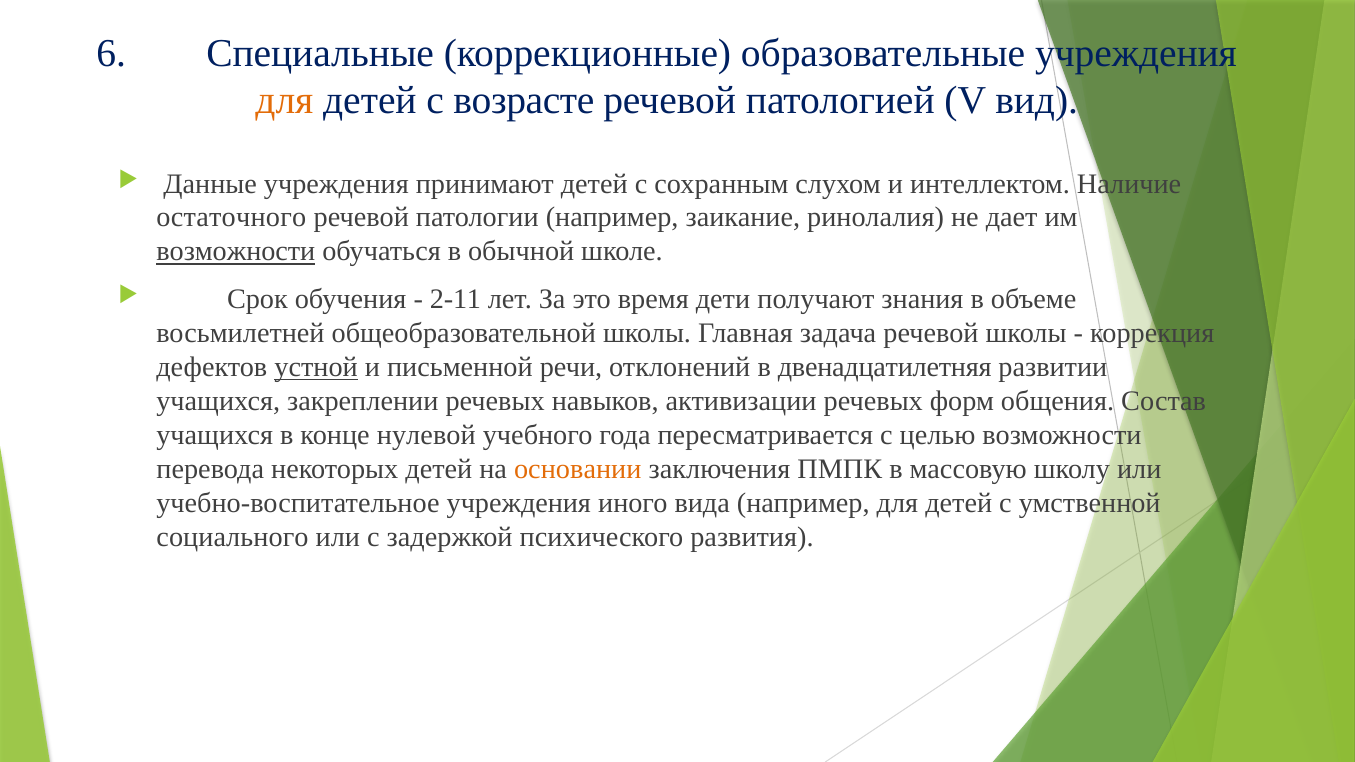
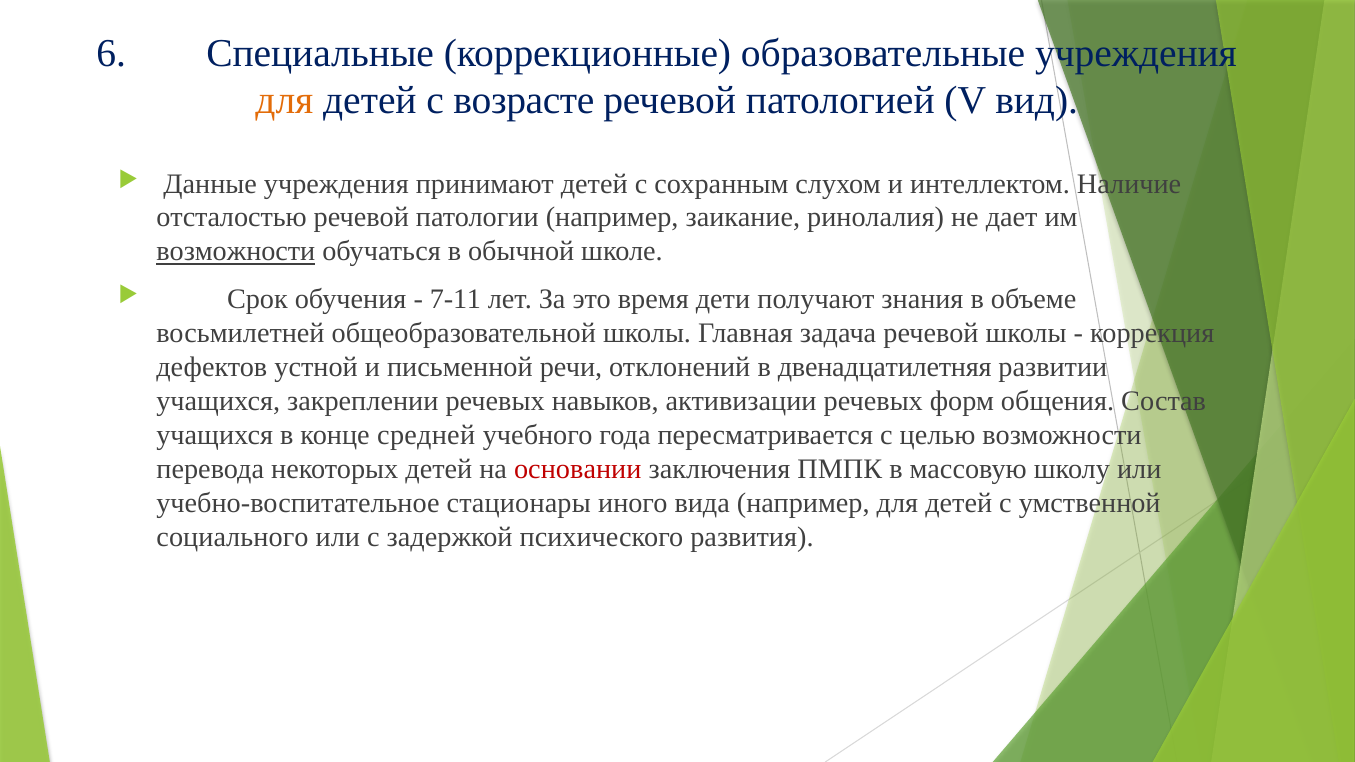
остаточного: остаточного -> отсталостью (232, 218)
2-11: 2-11 -> 7-11 (455, 300)
устной underline: present -> none (316, 367)
нулевой: нулевой -> средней (426, 435)
основании colour: orange -> red (578, 469)
учебно-воспитательное учреждения: учреждения -> стационары (519, 503)
